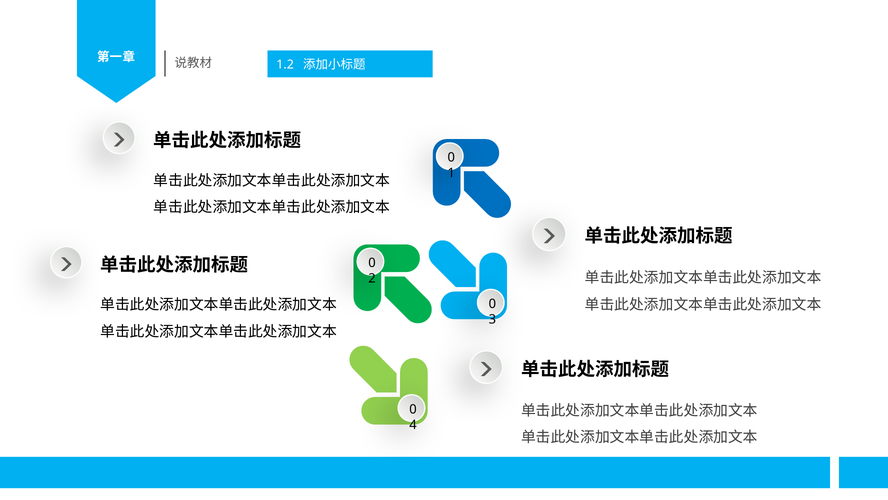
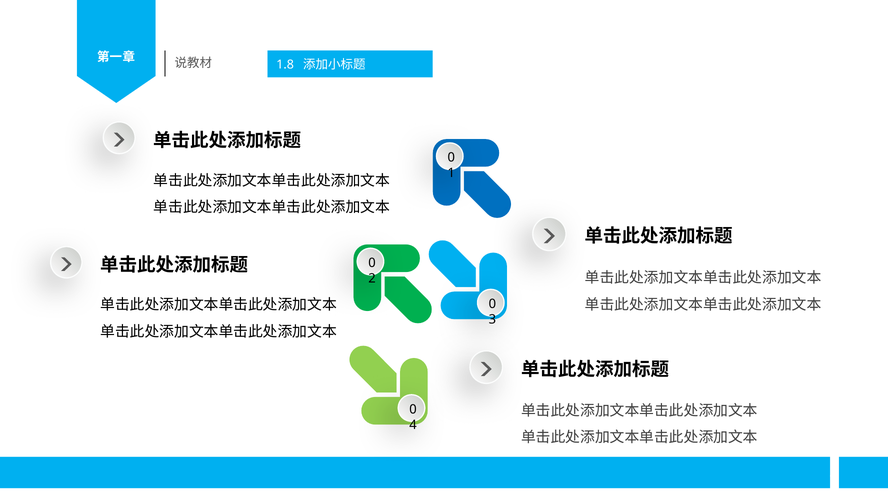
1.2: 1.2 -> 1.8 (285, 65)
